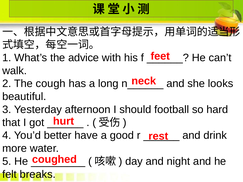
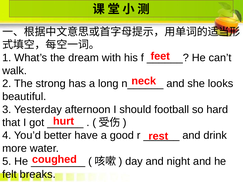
advice: advice -> dream (84, 58)
cough: cough -> strong (51, 84)
